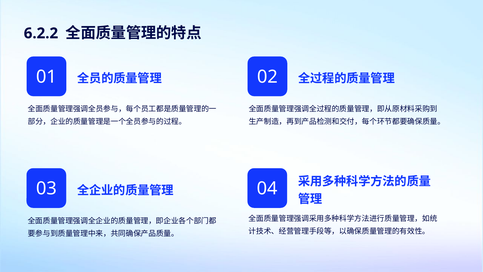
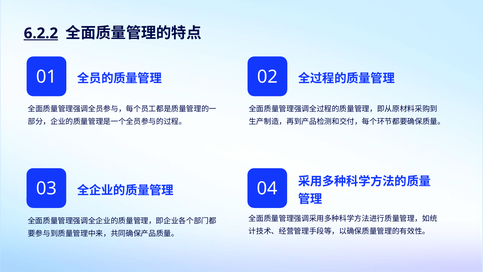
6.2.2 underline: none -> present (41, 33)
